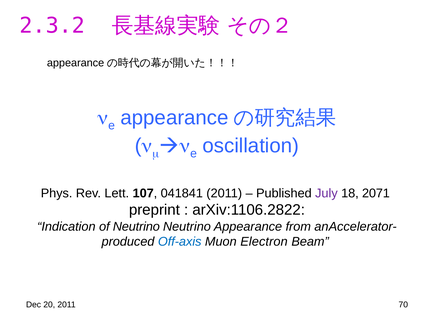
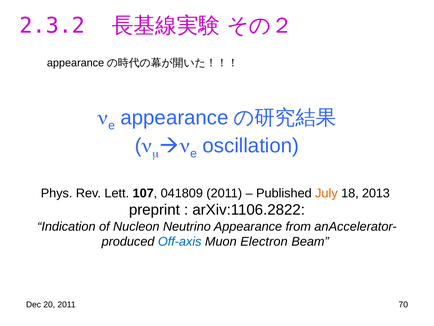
041841: 041841 -> 041809 (182, 193)
July colour: purple -> orange (326, 193)
2071: 2071 -> 2013 (376, 193)
of Neutrino: Neutrino -> Nucleon (136, 226)
